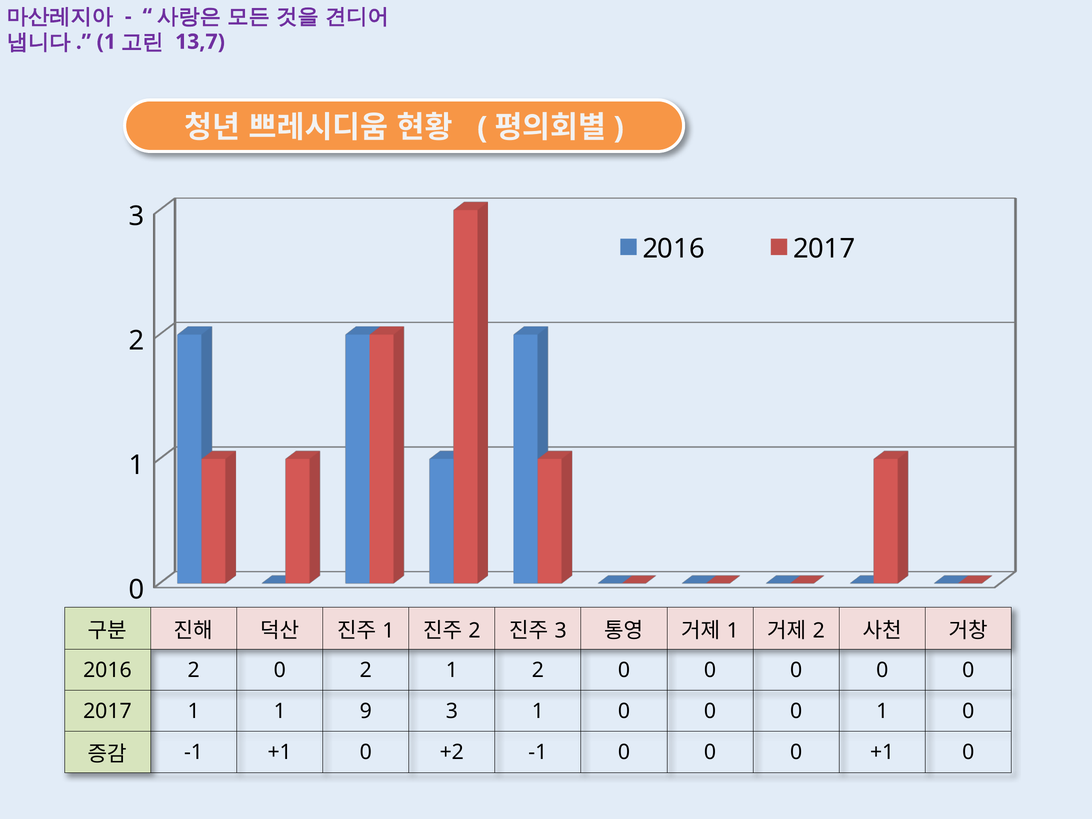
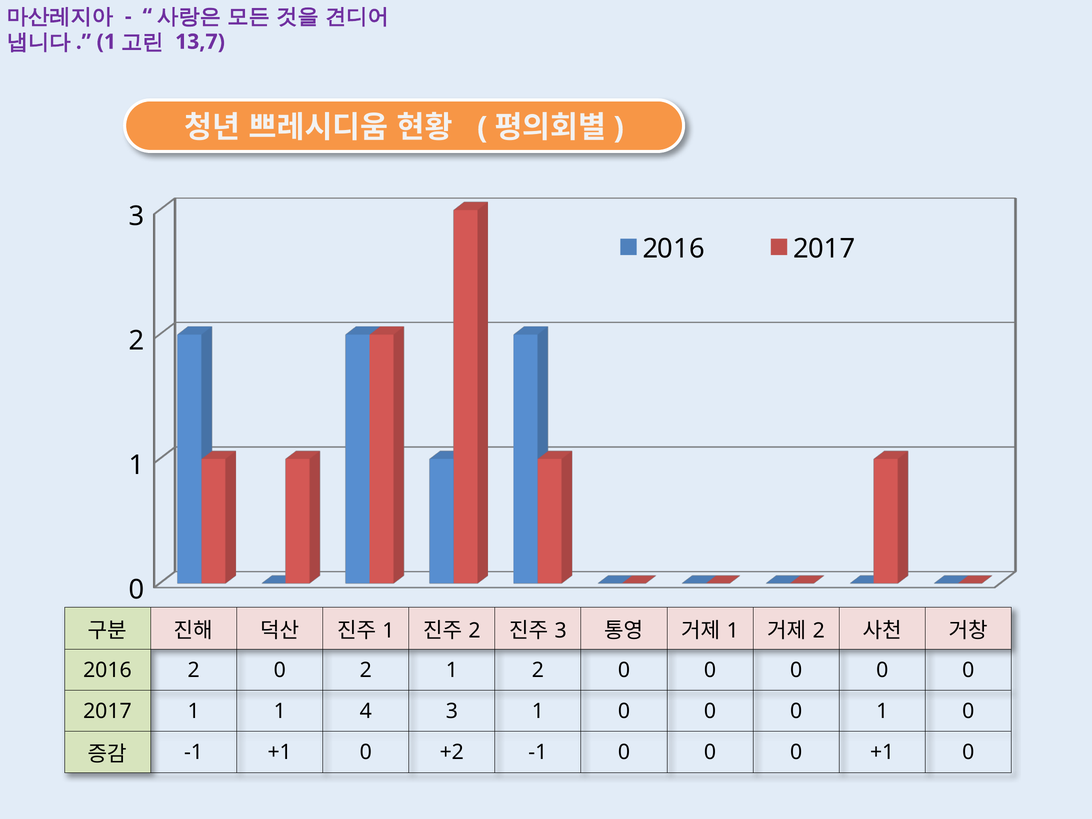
9: 9 -> 4 (366, 711)
